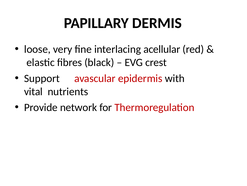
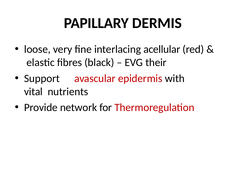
crest: crest -> their (156, 62)
